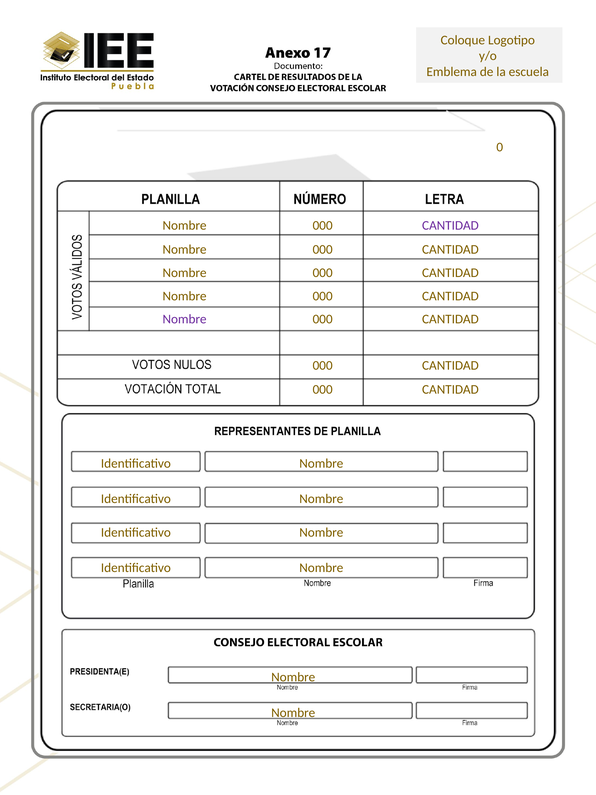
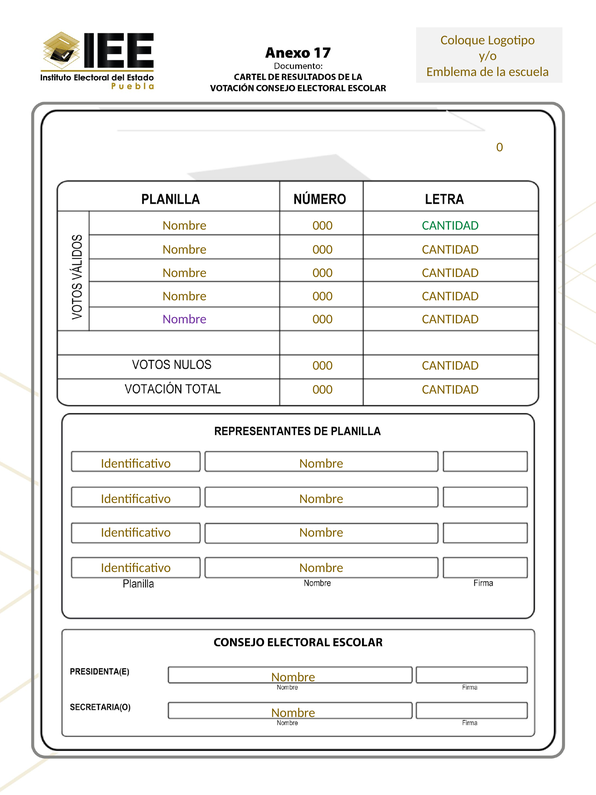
CANTIDAD colour: purple -> green (450, 225)
